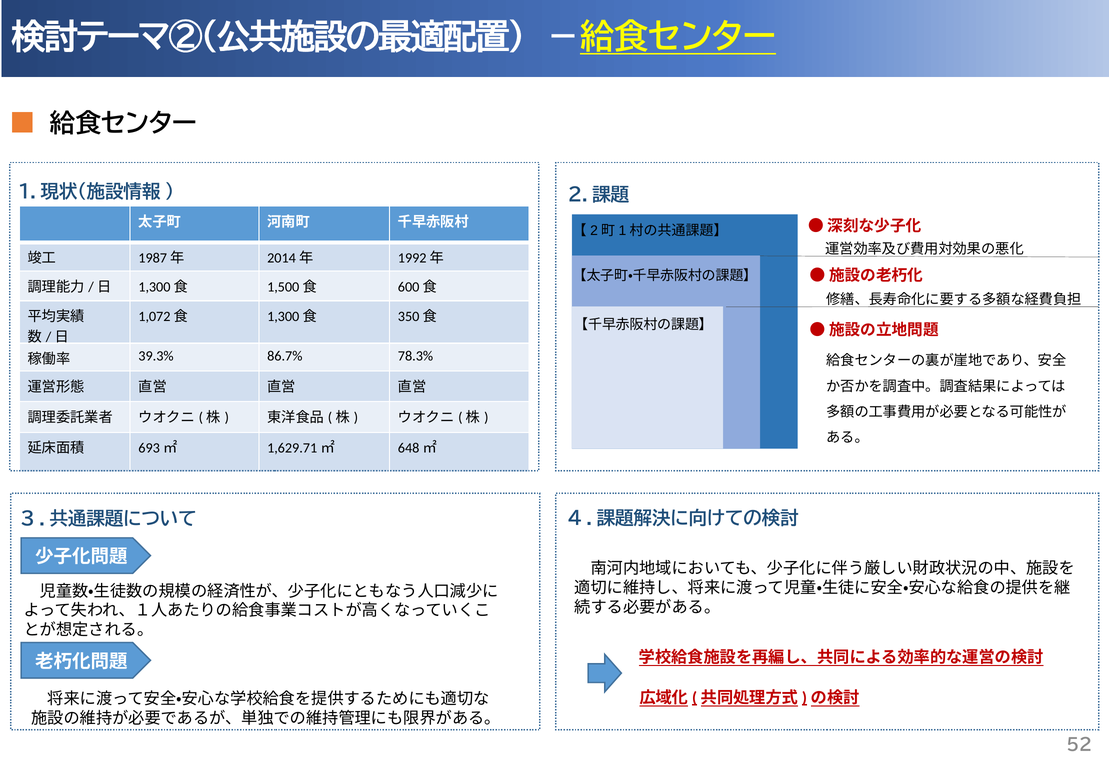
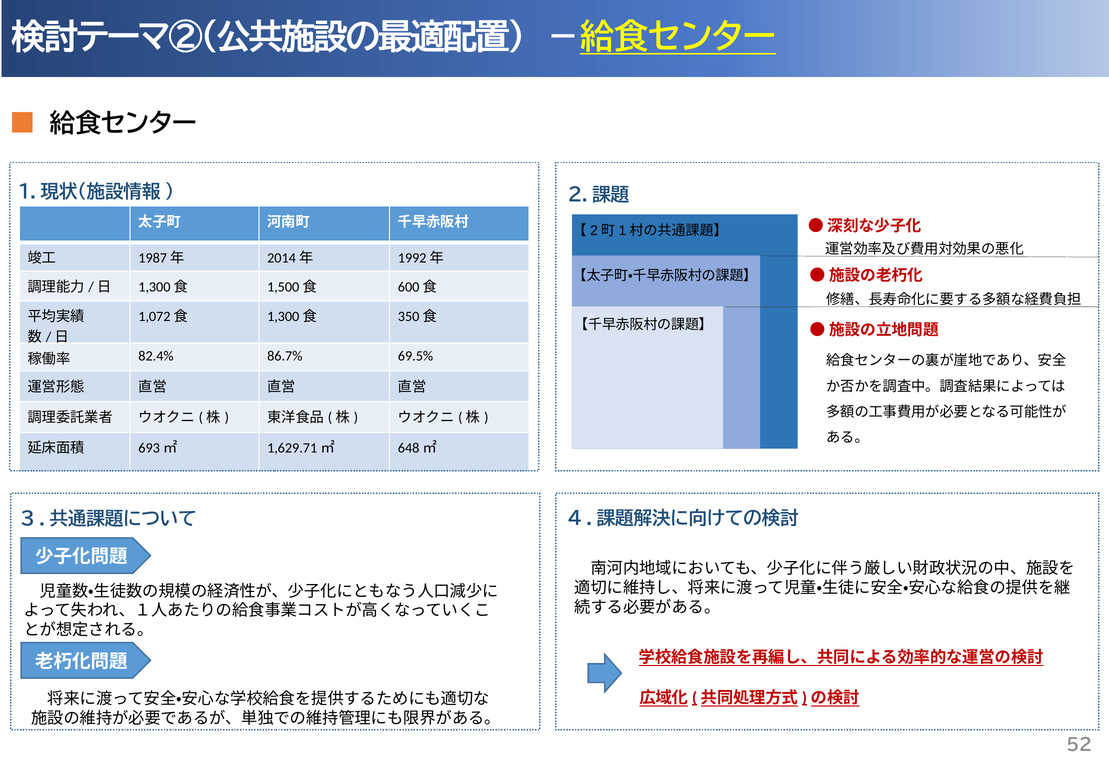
39.3%: 39.3% -> 82.4% (156, 356)
78.3%: 78.3% -> 69.5% (415, 356)
